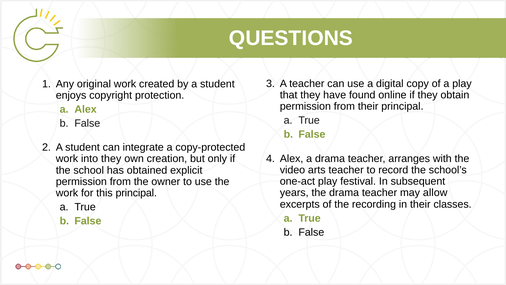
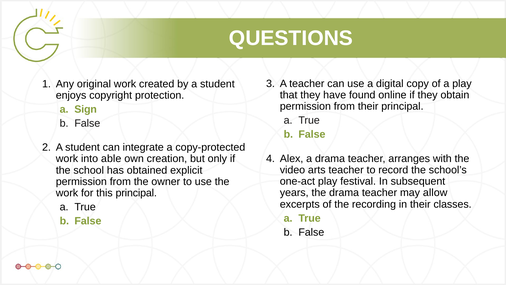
a Alex: Alex -> Sign (86, 109)
into they: they -> able (111, 159)
